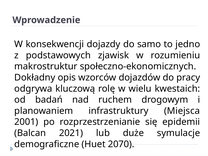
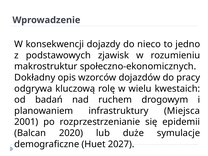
samo: samo -> nieco (149, 44)
2021: 2021 -> 2020 (71, 133)
2070: 2070 -> 2027 (121, 144)
